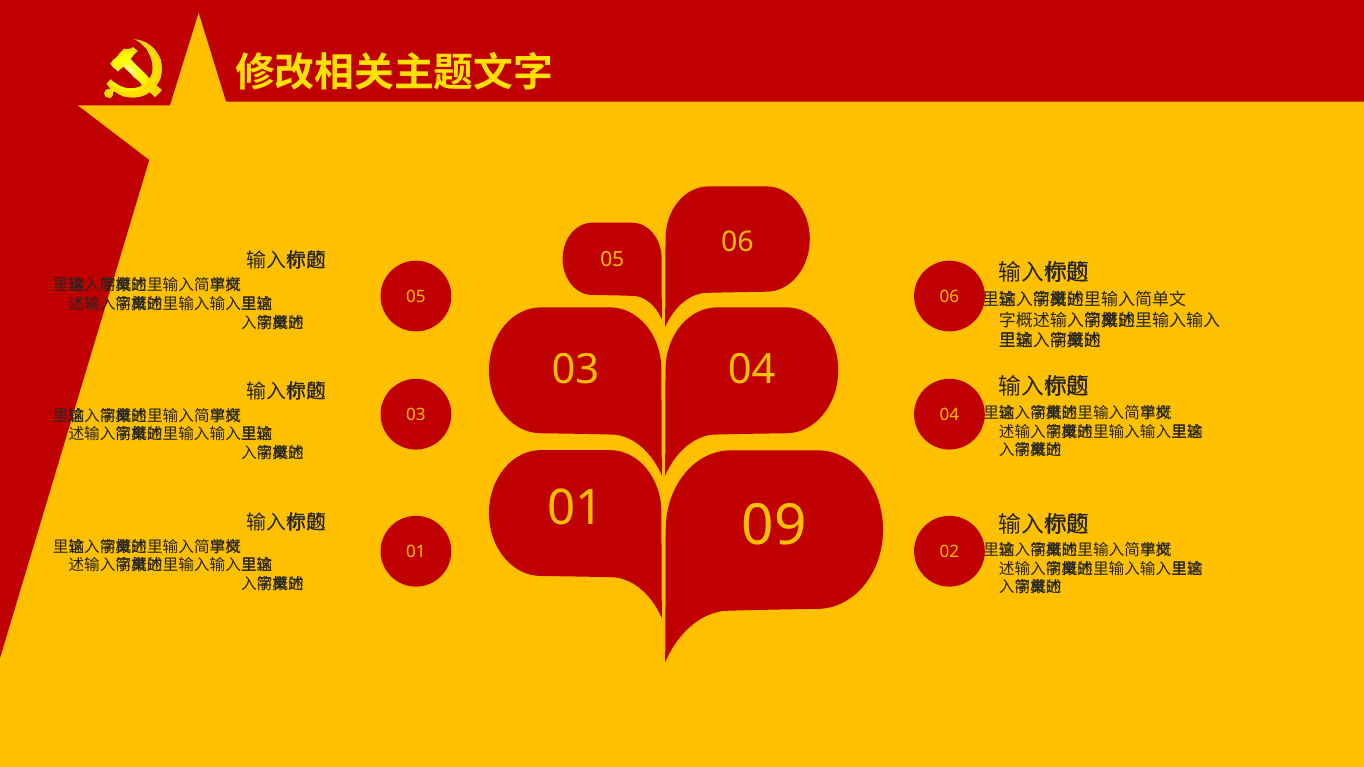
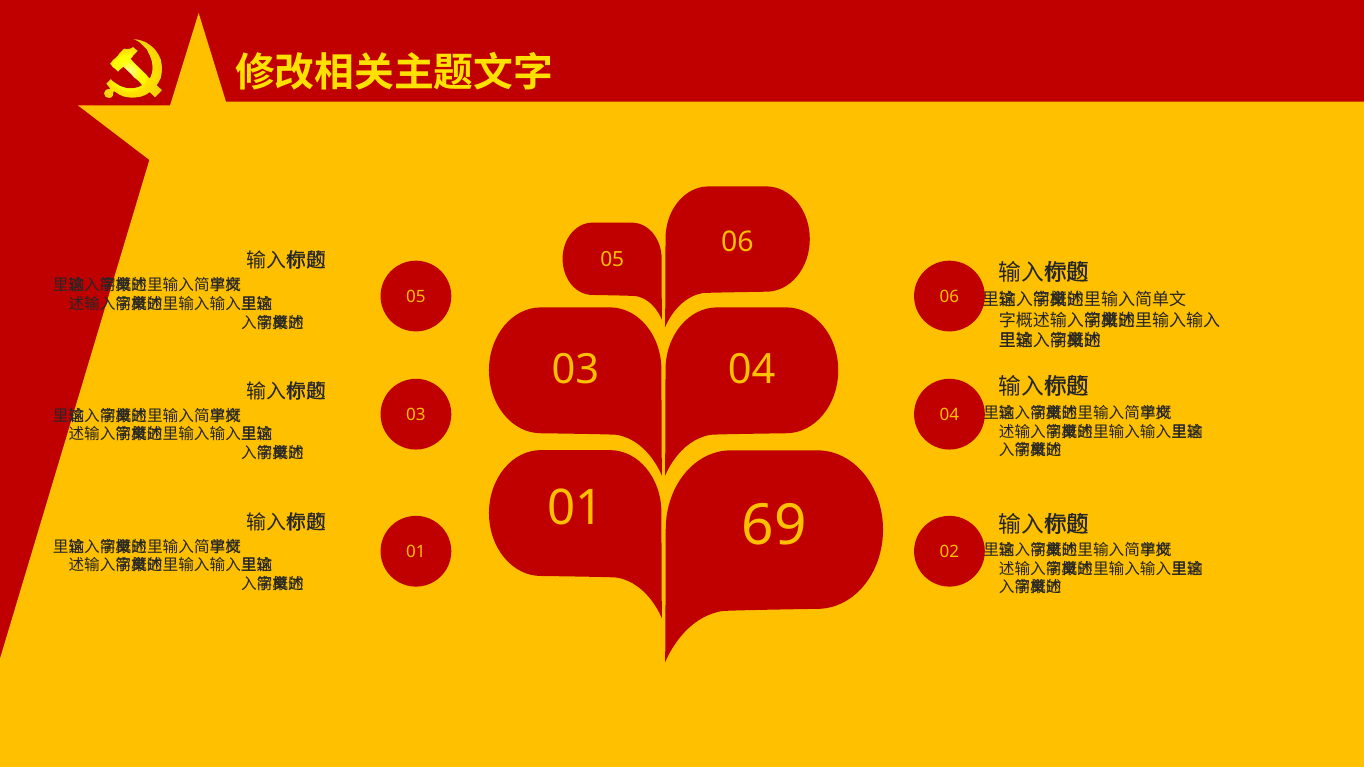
09: 09 -> 69 (774, 526)
